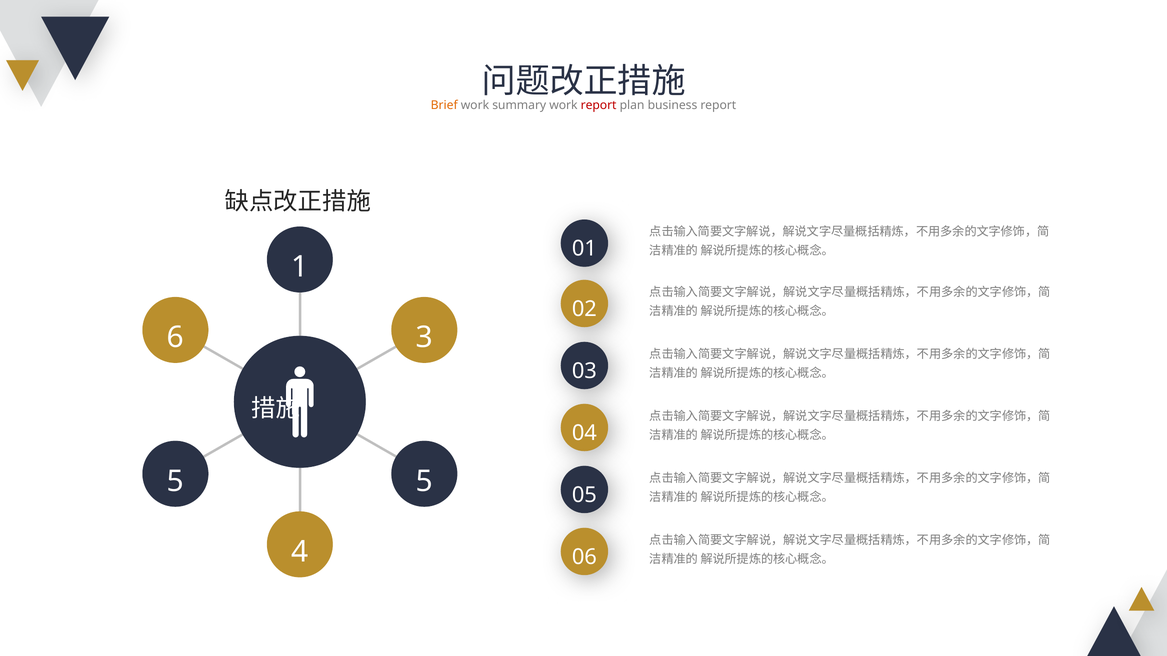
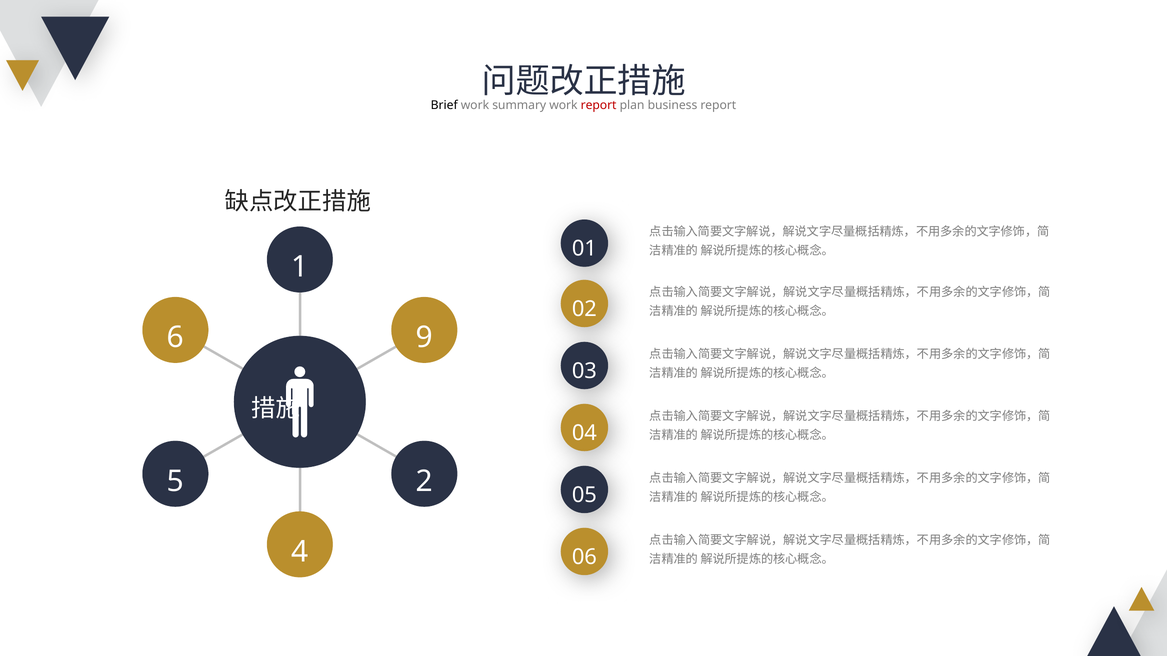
Brief colour: orange -> black (444, 105)
3: 3 -> 9 (424, 338)
5 5: 5 -> 2 (424, 482)
